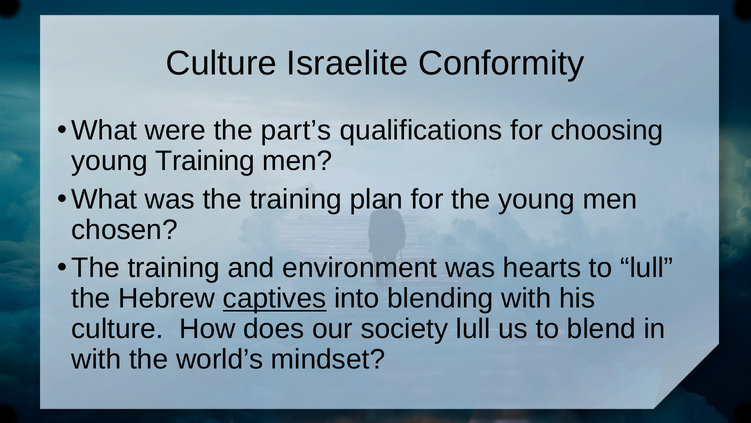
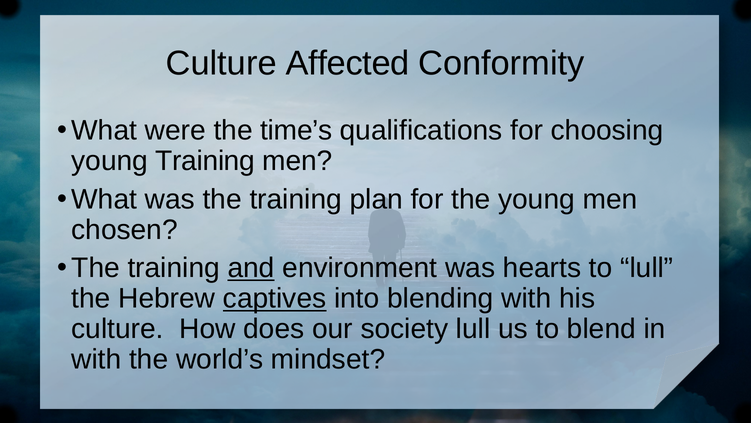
Israelite: Israelite -> Affected (348, 63)
part’s: part’s -> time’s (296, 130)
and underline: none -> present (251, 268)
